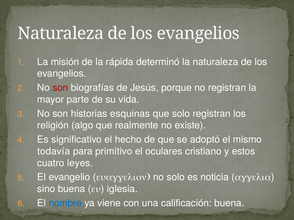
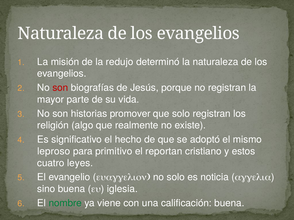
rápida: rápida -> redujo (120, 62)
esquinas: esquinas -> promover (130, 114)
todavía: todavía -> leproso (54, 152)
oculares: oculares -> reportan (164, 152)
nombre colour: blue -> green (65, 204)
